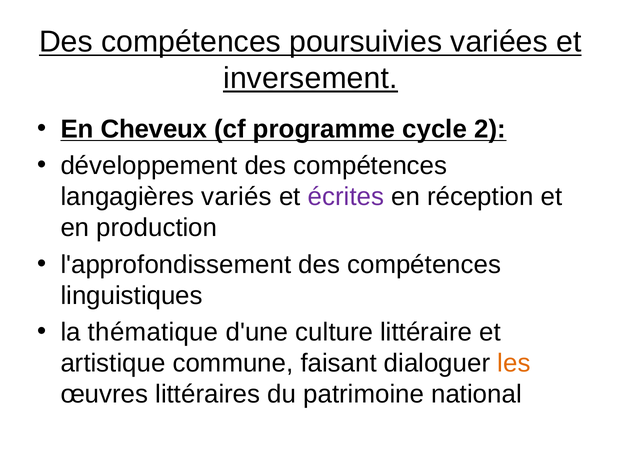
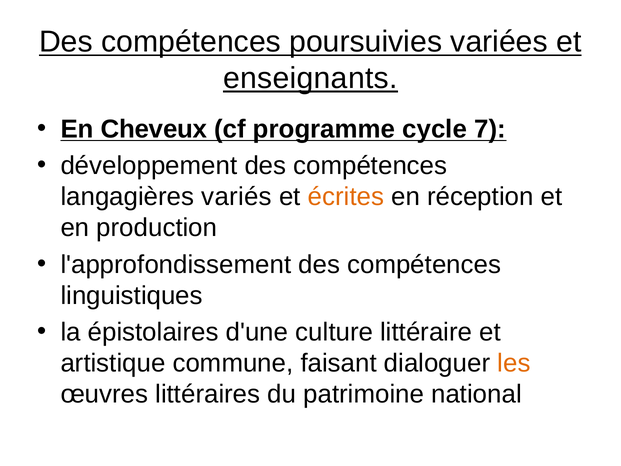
inversement: inversement -> enseignants (310, 78)
2: 2 -> 7 (490, 129)
écrites colour: purple -> orange (346, 197)
thématique: thématique -> épistolaires (153, 332)
